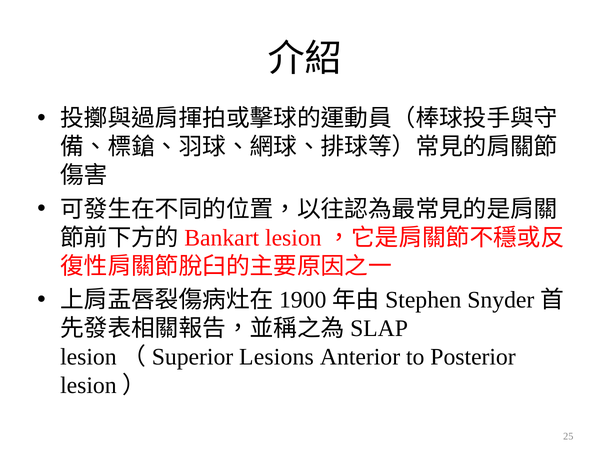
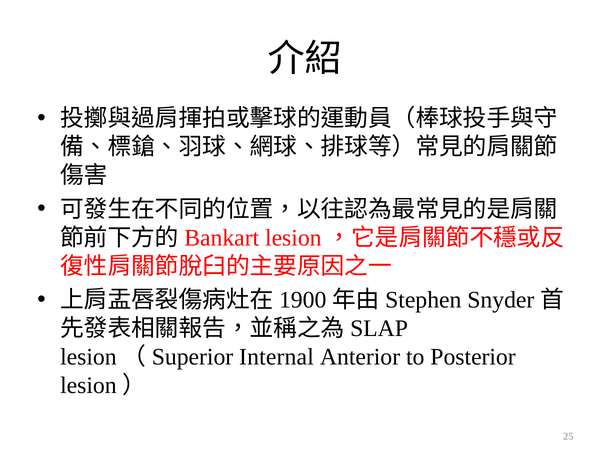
Lesions: Lesions -> Internal (276, 357)
